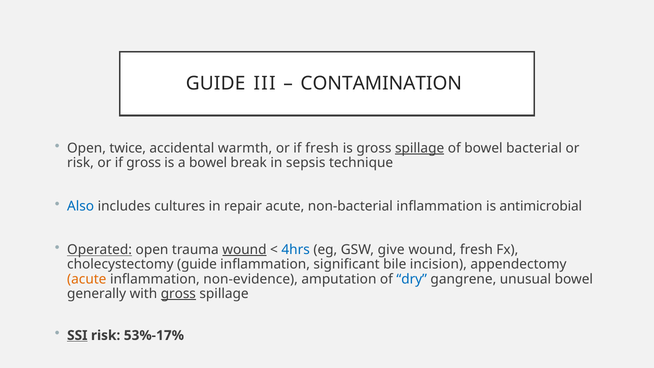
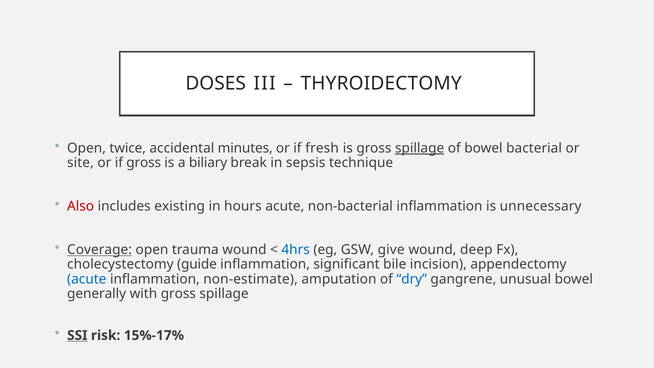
GUIDE: GUIDE -> DOSES (216, 84)
CONTAMINATION: CONTAMINATION -> THYROIDECTOMY (381, 84)
warmth: warmth -> minutes (245, 148)
risk: risk -> site (80, 163)
a bowel: bowel -> biliary (208, 163)
Also colour: blue -> red (81, 206)
cultures: cultures -> existing (180, 206)
repair: repair -> hours (243, 206)
antimicrobial: antimicrobial -> unnecessary (541, 206)
Operated: Operated -> Coverage (100, 249)
wound underline: present -> none (244, 249)
wound fresh: fresh -> deep (476, 249)
acute colour: orange -> blue (87, 279)
non-evidence: non-evidence -> non-estimate (251, 279)
gross underline: present -> none (178, 294)
53%-17%: 53%-17% -> 15%-17% (154, 335)
